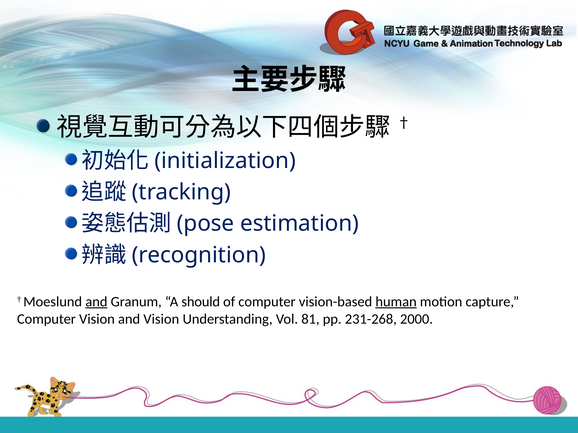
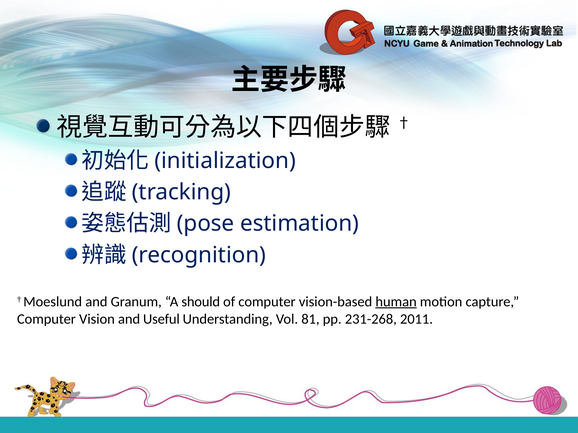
and underline: present -> none (96, 302)
and Vision: Vision -> Useful (161, 319)
2000: 2000 -> 2011 (416, 319)
